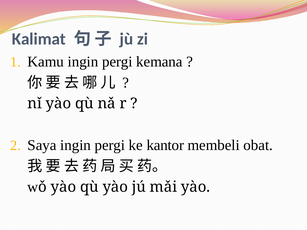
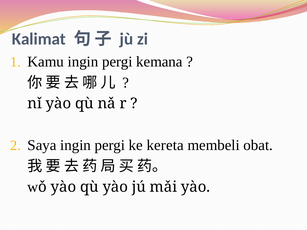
kantor: kantor -> kereta (165, 145)
